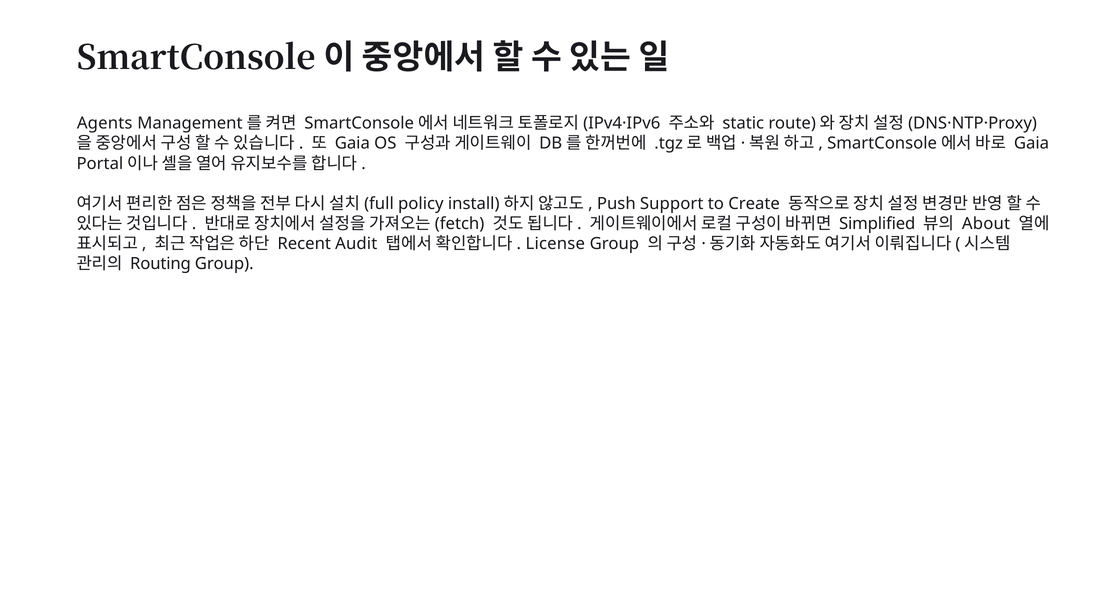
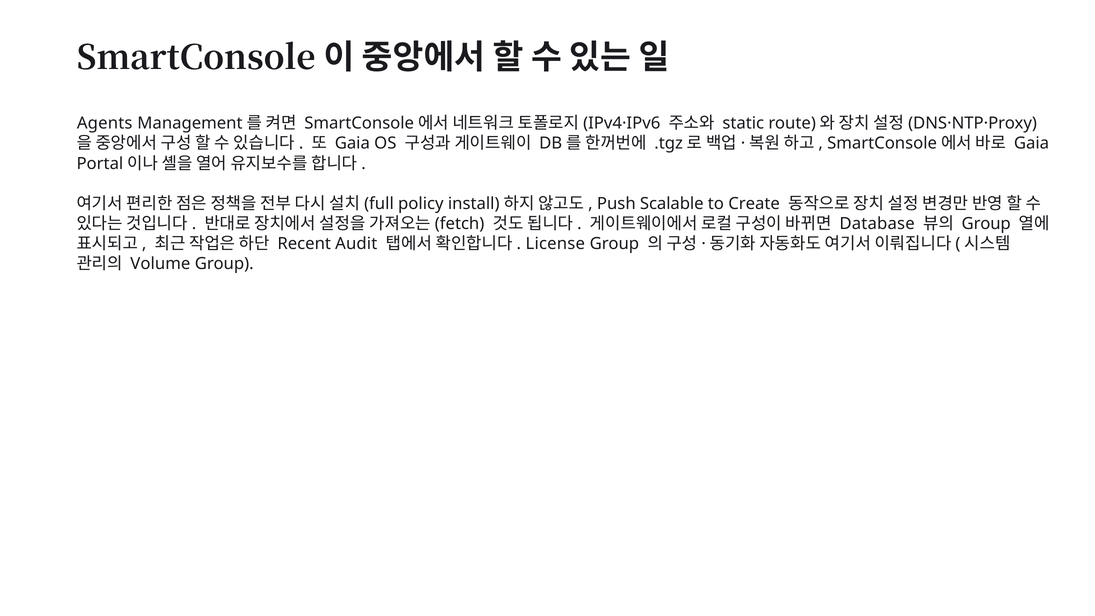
Support: Support -> Scalable (672, 204)
Simplified: Simplified -> Database (877, 224)
About: About -> Group (986, 224)
Routing: Routing -> Volume (160, 264)
